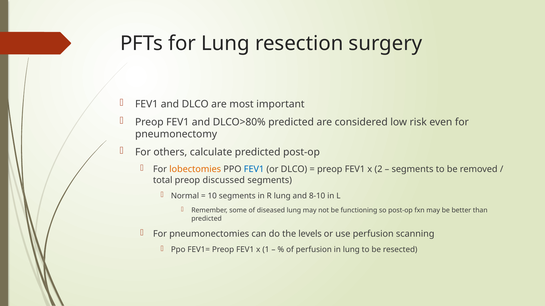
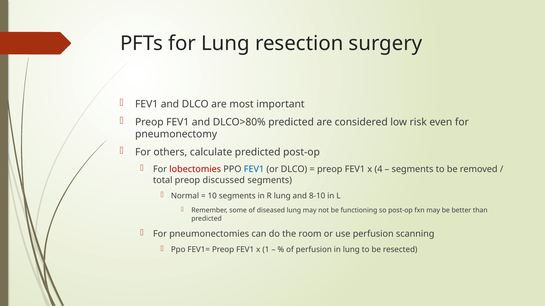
lobectomies colour: orange -> red (195, 170)
2: 2 -> 4 (378, 170)
levels: levels -> room (310, 234)
